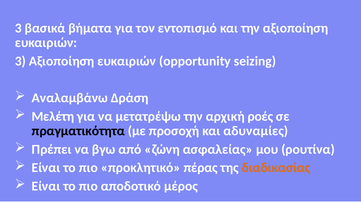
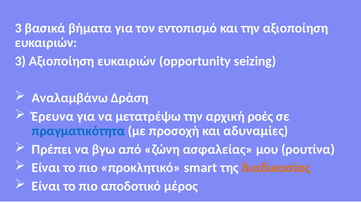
Μελέτη: Μελέτη -> Έρευνα (53, 116)
πραγματικότητα colour: black -> blue (78, 131)
πέρας: πέρας -> smart (200, 168)
